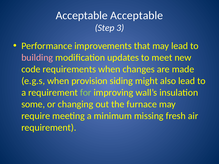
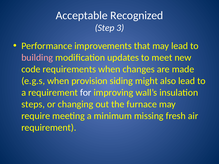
Acceptable Acceptable: Acceptable -> Recognized (137, 15)
for colour: light green -> white (86, 93)
some: some -> steps (33, 104)
